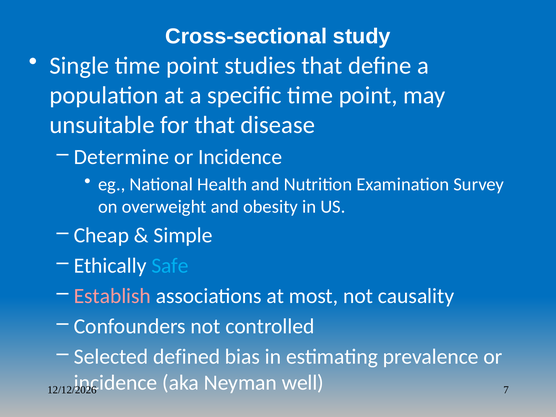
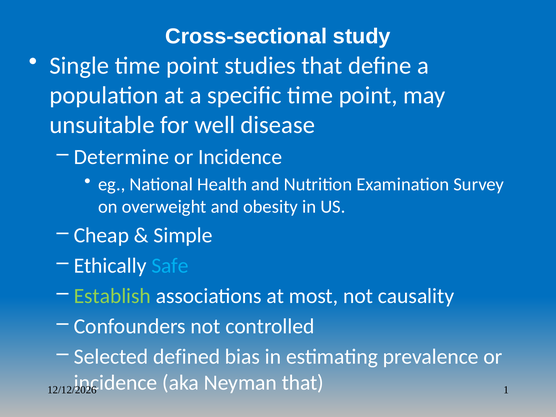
for that: that -> well (215, 125)
Establish colour: pink -> light green (112, 296)
Neyman well: well -> that (303, 383)
7: 7 -> 1 (506, 390)
